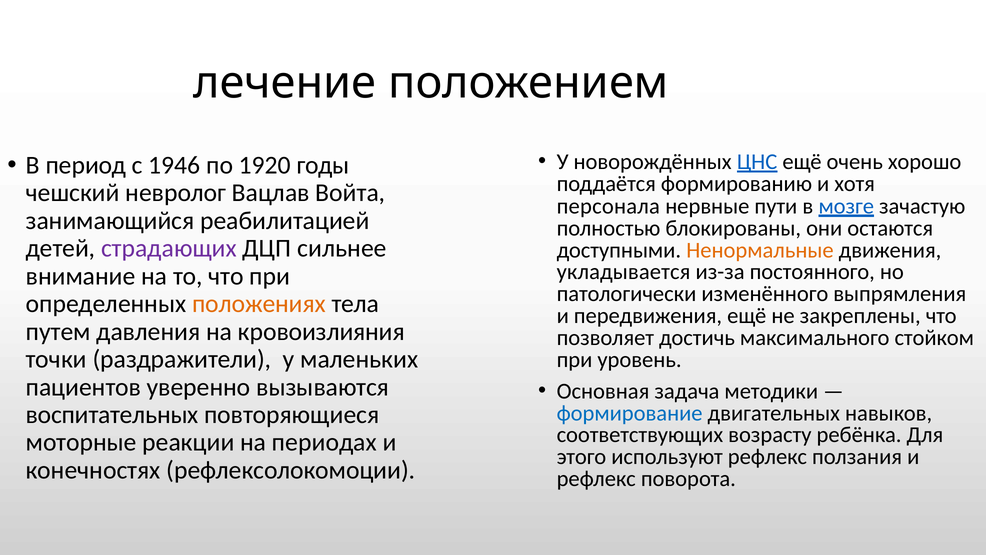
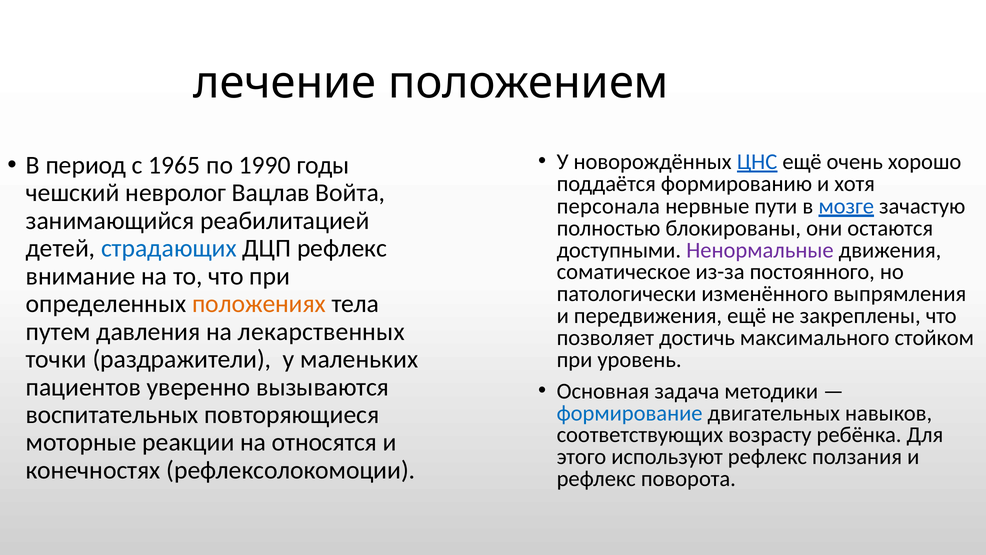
1946: 1946 -> 1965 (174, 165)
1920: 1920 -> 1990 (265, 165)
страдающих colour: purple -> blue (169, 248)
ДЦП сильнее: сильнее -> рефлекс (342, 248)
Ненормальные colour: orange -> purple (760, 250)
укладывается: укладывается -> соматическое (624, 272)
кровоизлияния: кровоизлияния -> лекарственных (321, 331)
периодах: периодах -> относятся (325, 442)
